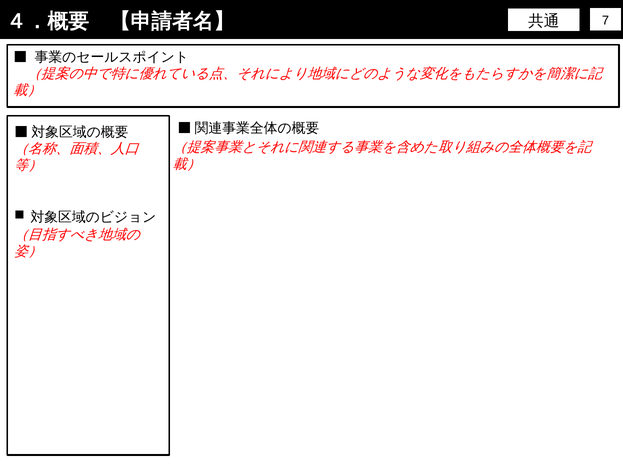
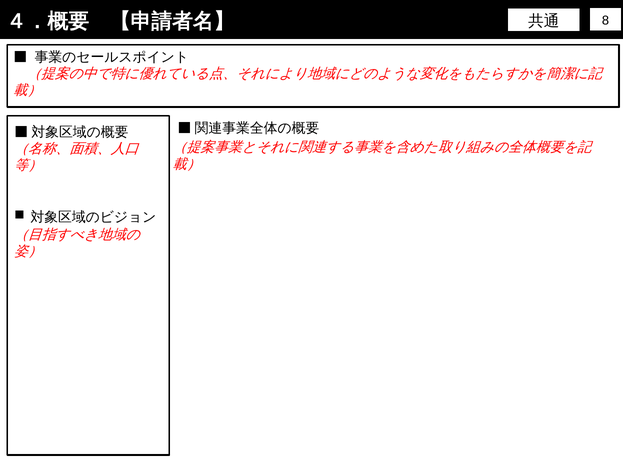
7: 7 -> 8 (606, 20)
